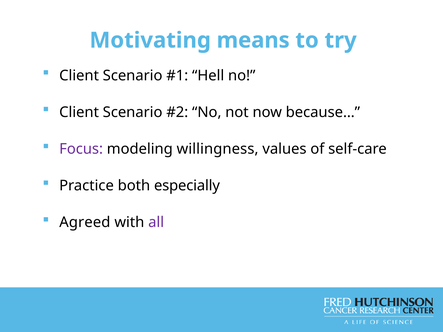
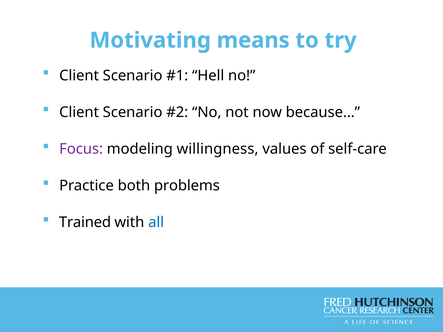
especially: especially -> problems (187, 186)
Agreed: Agreed -> Trained (85, 222)
all colour: purple -> blue (156, 222)
